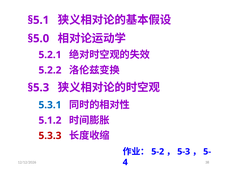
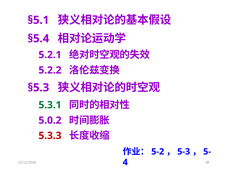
§5.0: §5.0 -> §5.4 (38, 39)
5.3.1 colour: blue -> green (50, 105)
5.1.2: 5.1.2 -> 5.0.2 (50, 121)
